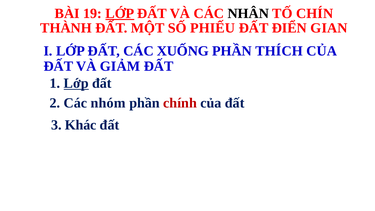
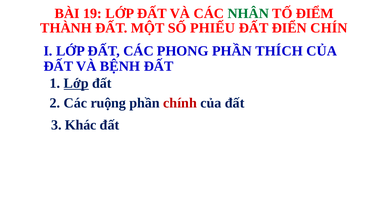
LỚP underline: present -> none (120, 13)
NHÂN colour: black -> green (248, 13)
CHÍN: CHÍN -> ĐIỂM (315, 13)
GIAN: GIAN -> CHÍN (329, 28)
XUỐNG: XUỐNG -> PHONG (183, 51)
GIẢM: GIẢM -> BỆNH (120, 66)
nhóm: nhóm -> ruộng (108, 103)
